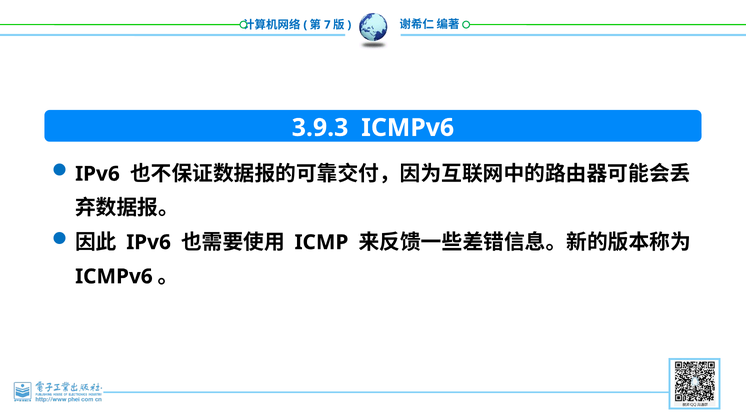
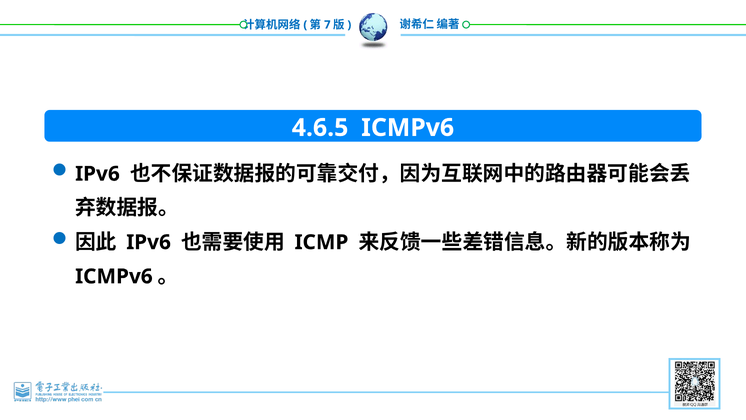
3.9.3: 3.9.3 -> 4.6.5 (320, 128)
